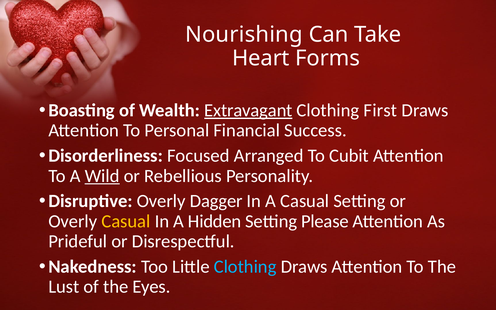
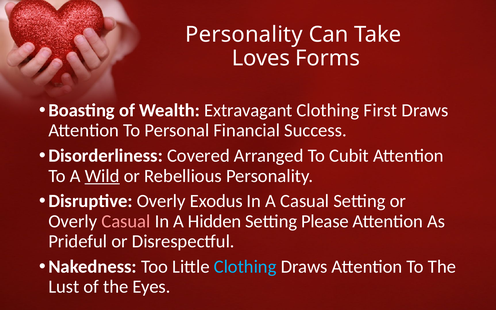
Nourishing: Nourishing -> Personality (244, 34)
Heart: Heart -> Loves (261, 58)
Extravagant underline: present -> none (248, 110)
Focused: Focused -> Covered (198, 156)
Dagger: Dagger -> Exodus (216, 201)
Casual colour: yellow -> pink (126, 221)
